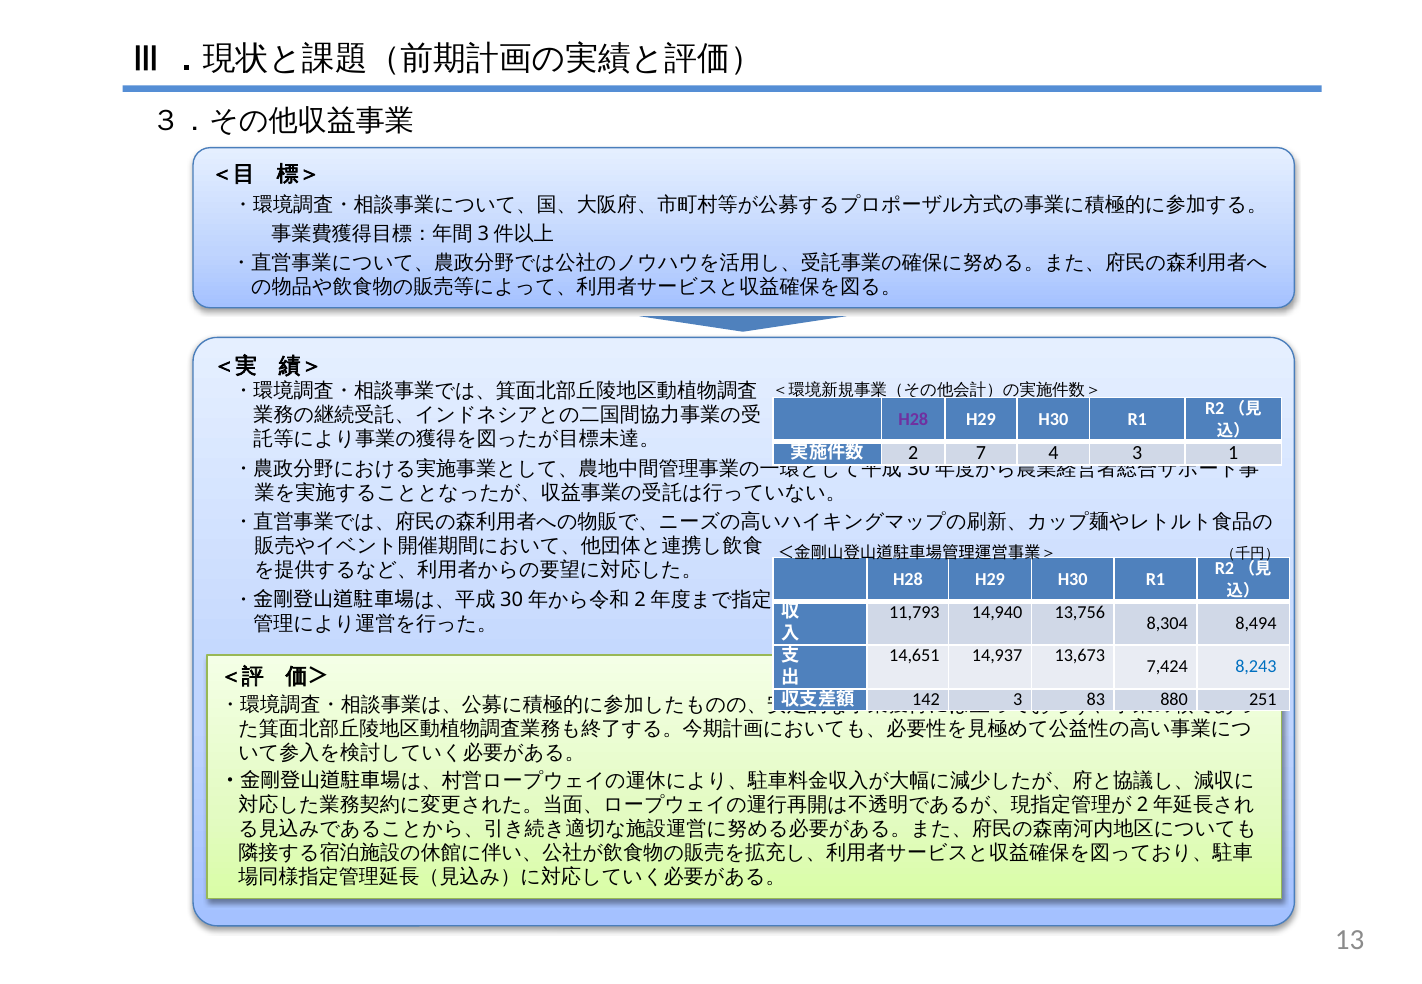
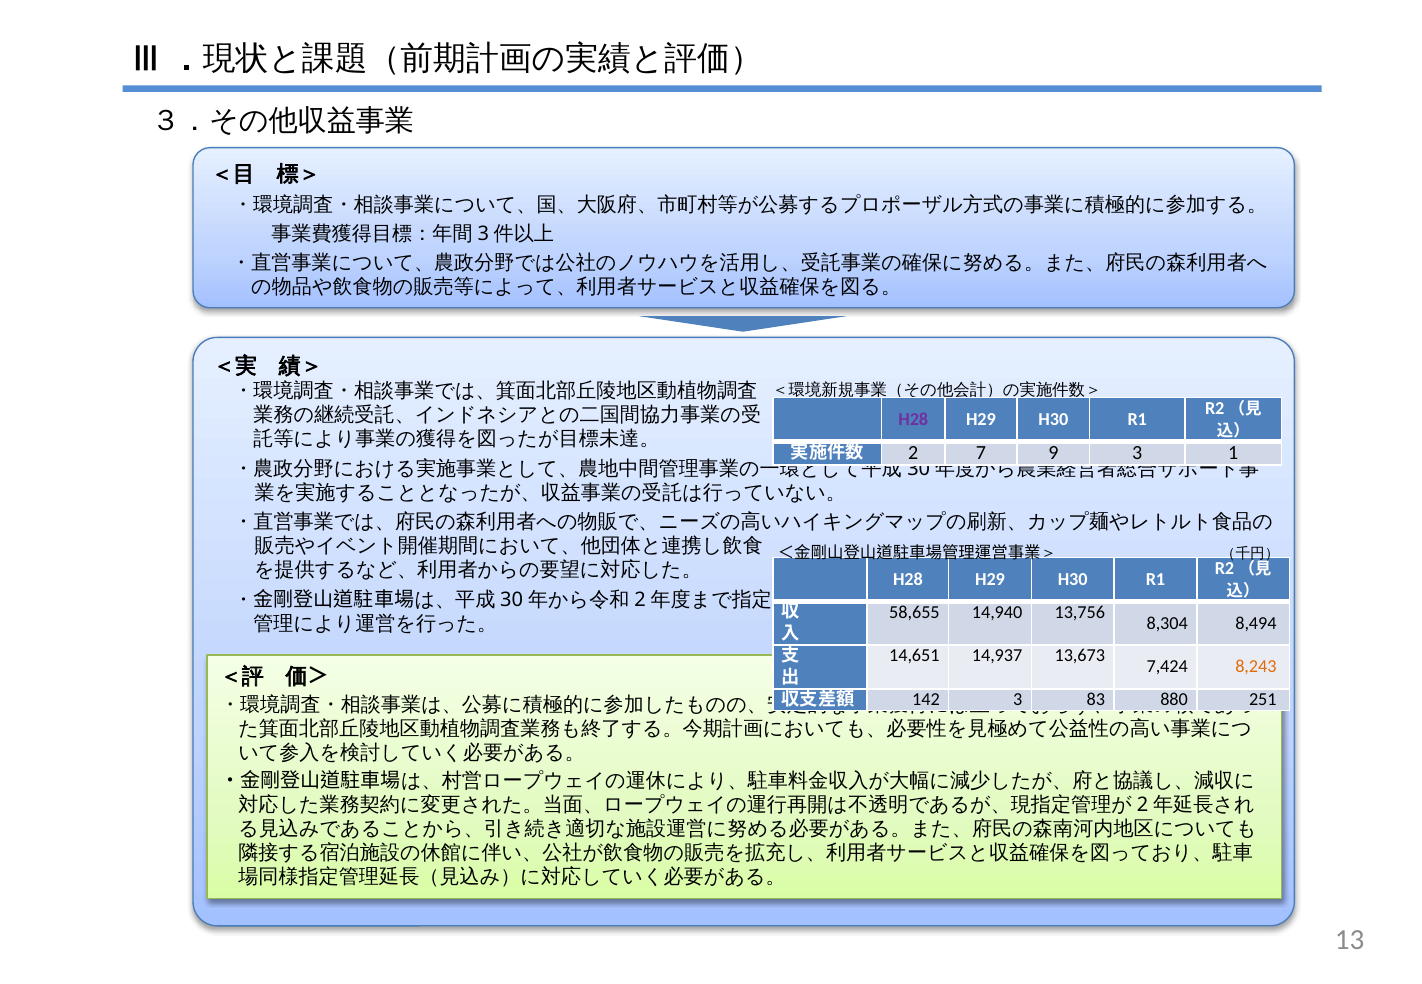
4: 4 -> 9 (1053, 453)
11,793: 11,793 -> 58,655 (914, 613)
8,243 colour: blue -> orange (1256, 667)
